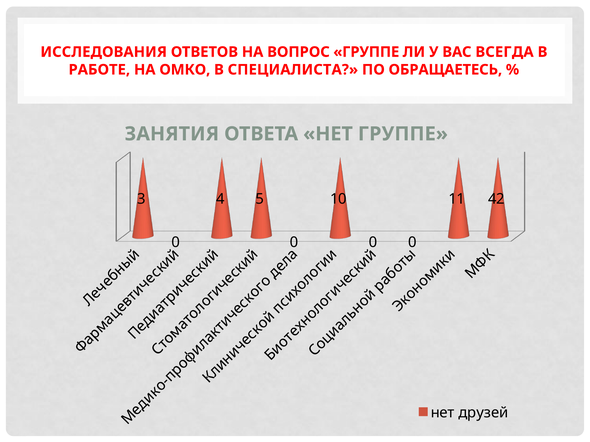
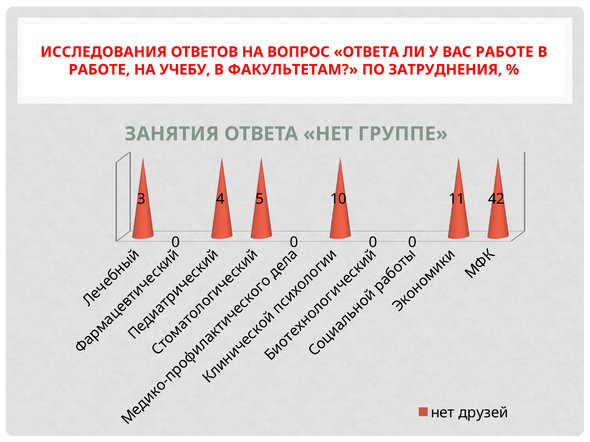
ВОПРОС ГРУППЕ: ГРУППЕ -> ОТВЕТА (366, 52)
ВАС ВСЕГДА: ВСЕГДА -> РАБОТЕ (505, 52)
ОМКО: ОМКО -> УЧЕБУ (185, 70)
СПЕЦИАЛИСТА: СПЕЦИАЛИСТА -> ФАКУЛЬТЕТАМ (293, 70)
ОБРАЩАЕТЕСЬ: ОБРАЩАЕТЕСЬ -> ЗАТРУДНЕНИЯ (445, 70)
